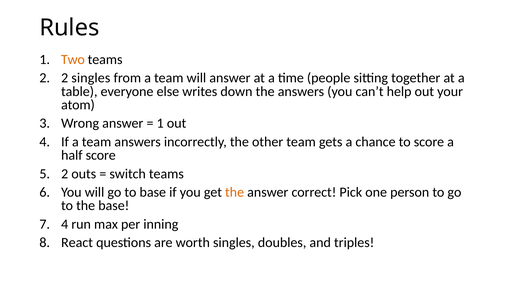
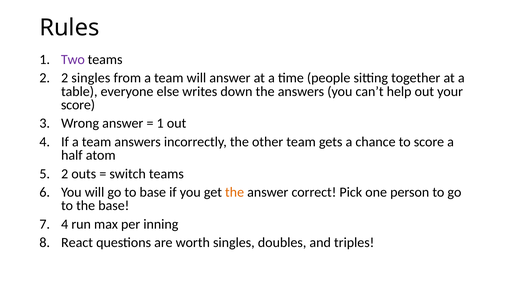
Two colour: orange -> purple (73, 60)
atom: atom -> score (78, 105)
half score: score -> atom (101, 155)
